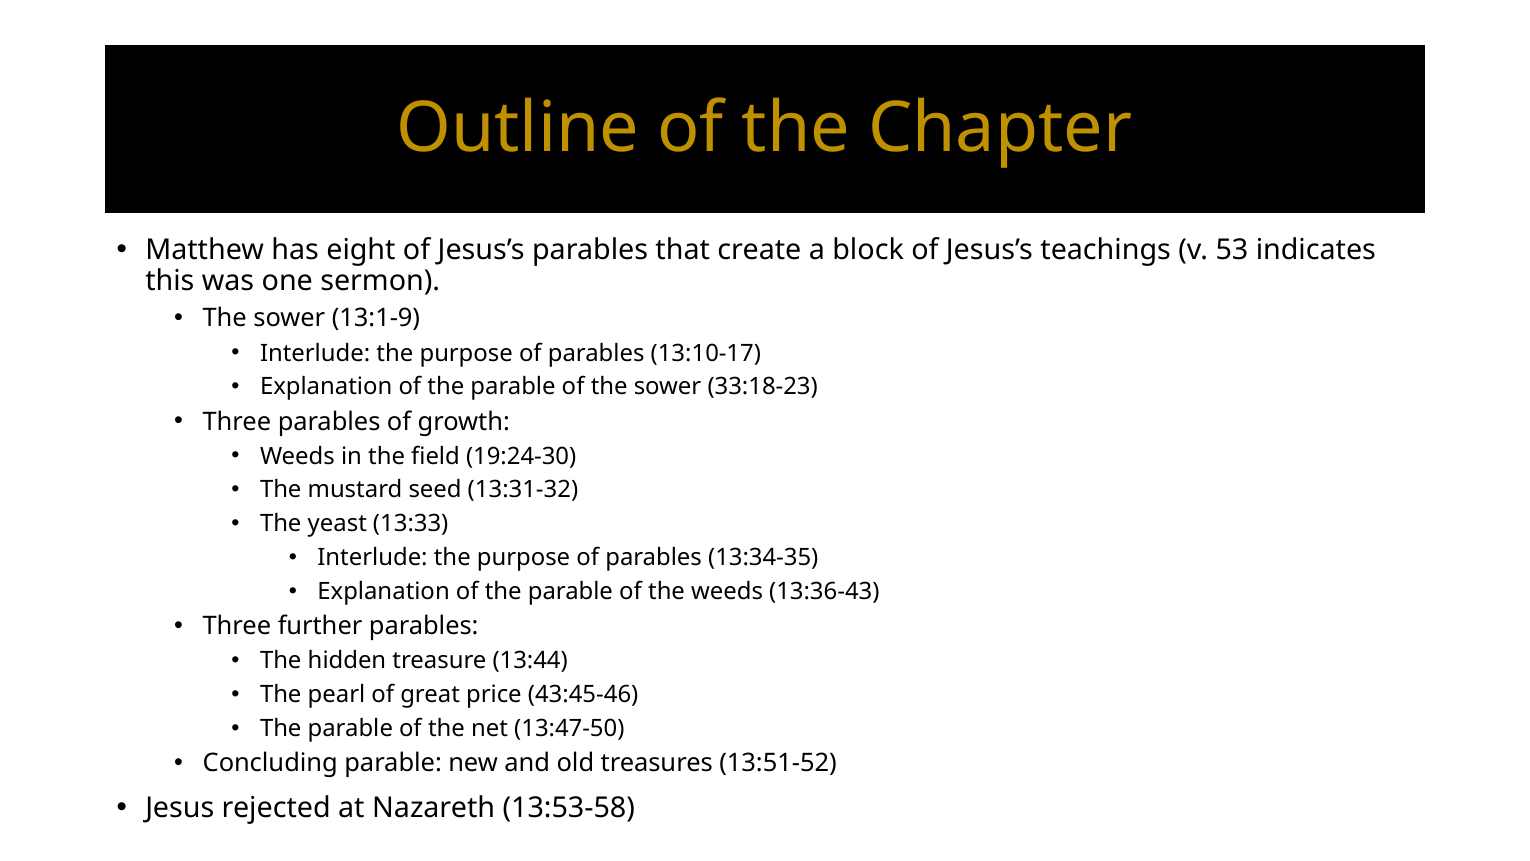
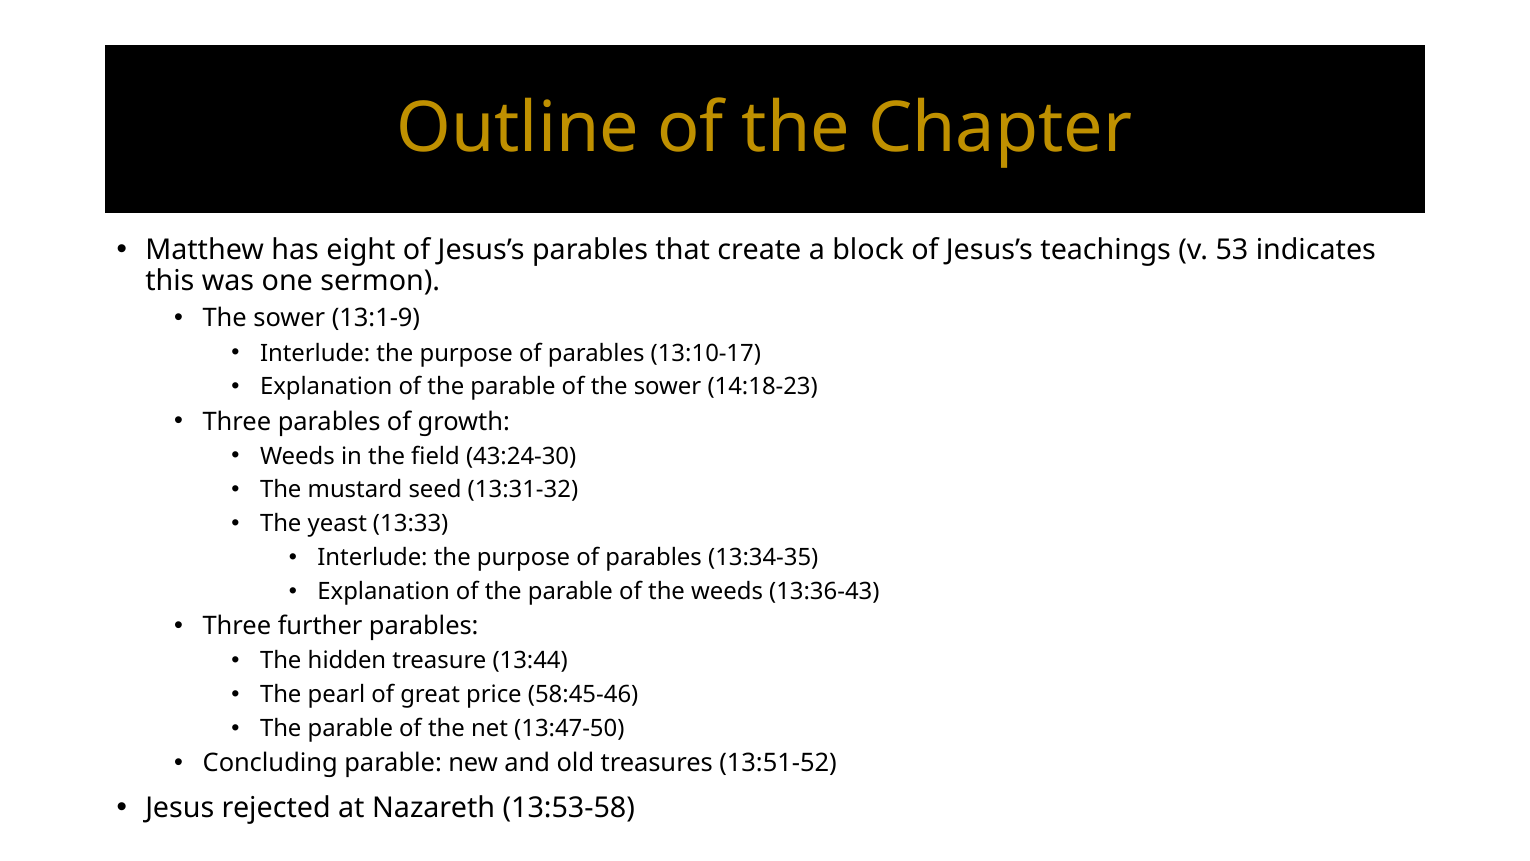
33:18-23: 33:18-23 -> 14:18-23 (763, 387)
19:24-30: 19:24-30 -> 43:24-30 (521, 456)
43:45-46: 43:45-46 -> 58:45-46 (583, 694)
